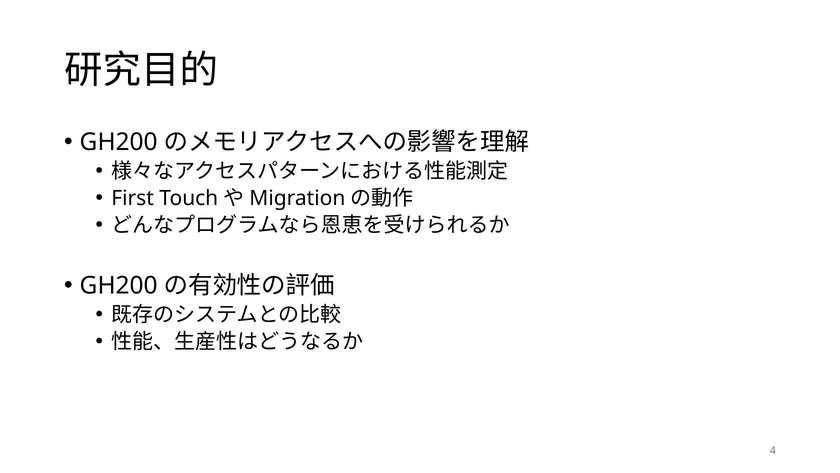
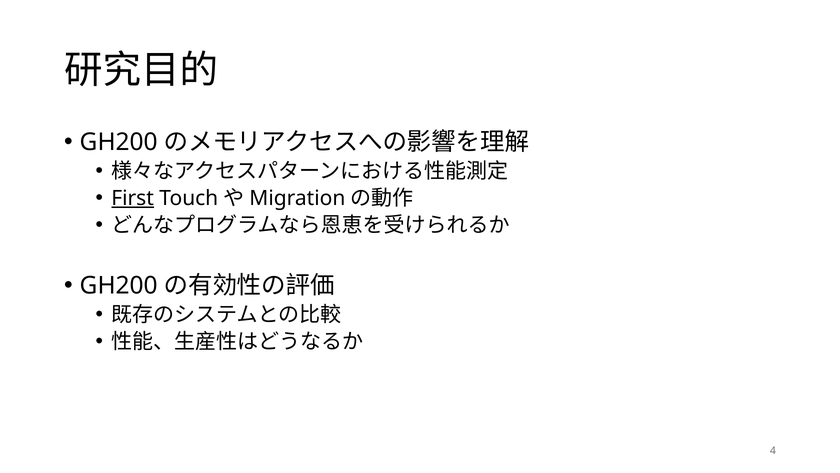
First underline: none -> present (133, 198)
